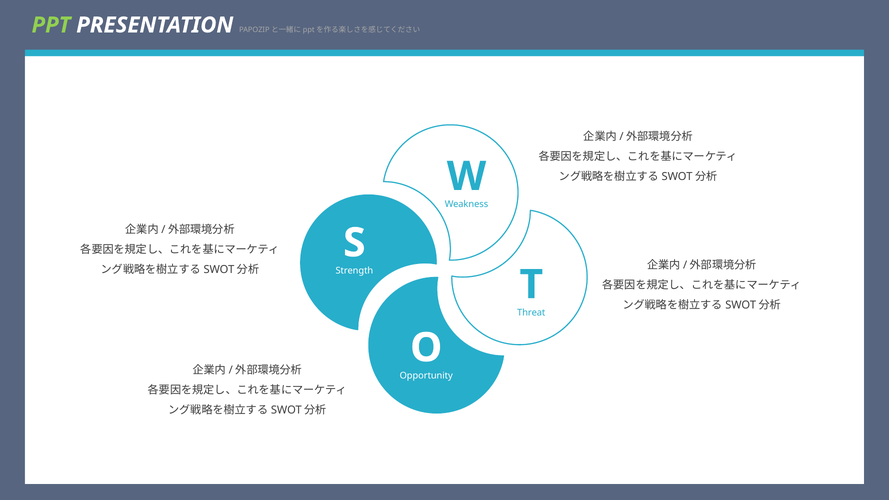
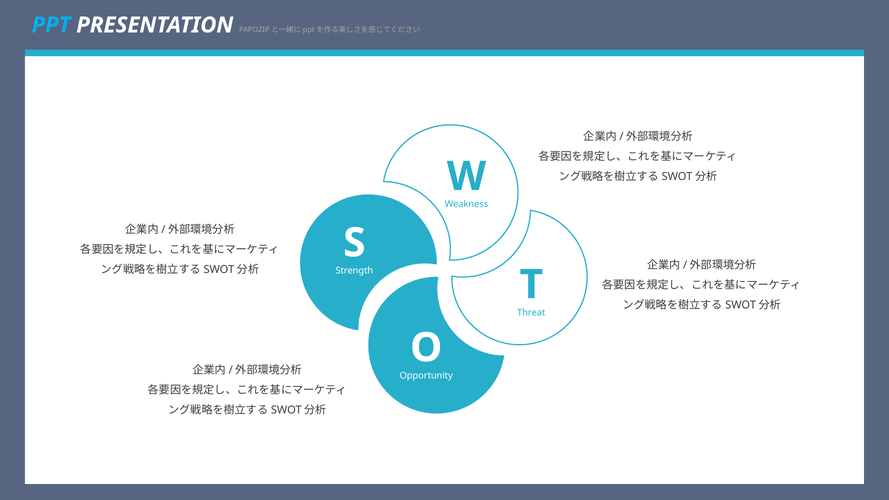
PPT colour: light green -> light blue (51, 25)
